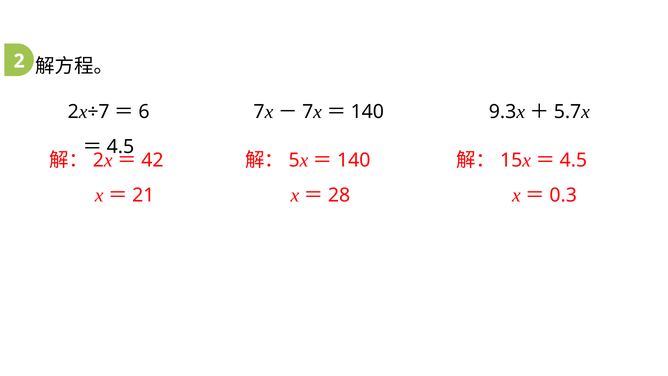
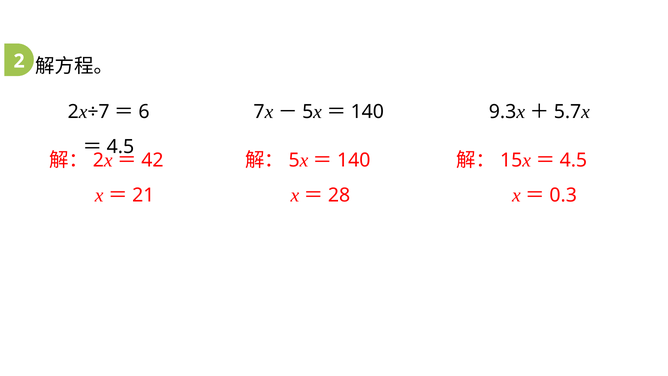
7: 7 -> 5 (308, 112)
